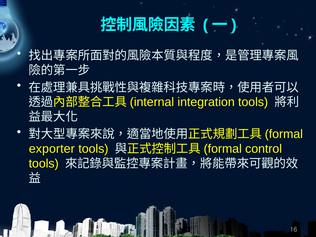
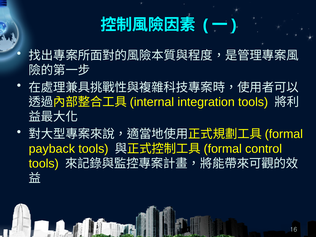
exporter: exporter -> payback (52, 149)
